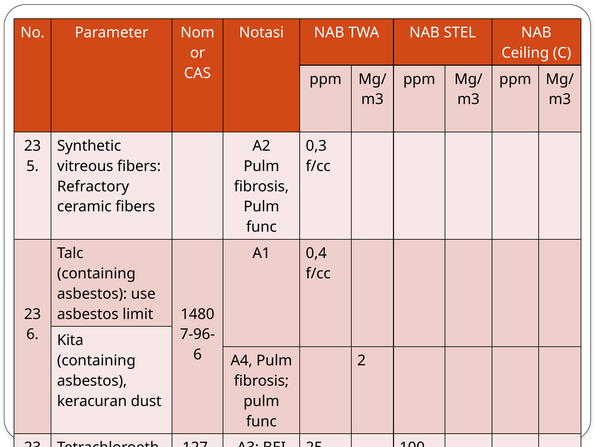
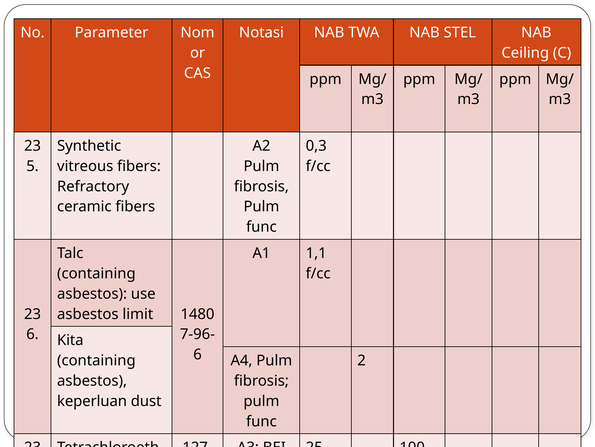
0,4: 0,4 -> 1,1 (316, 253)
keracuran: keracuran -> keperluan (92, 400)
